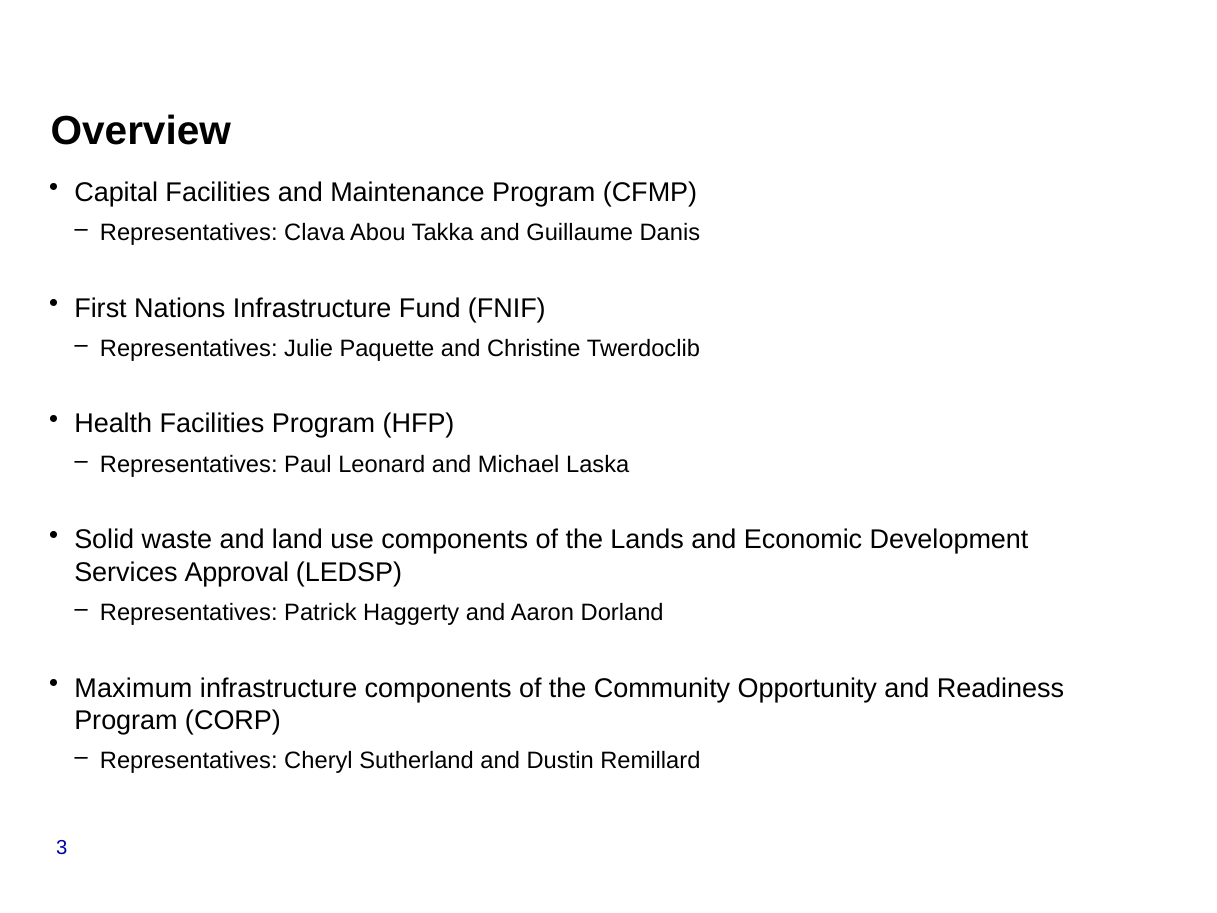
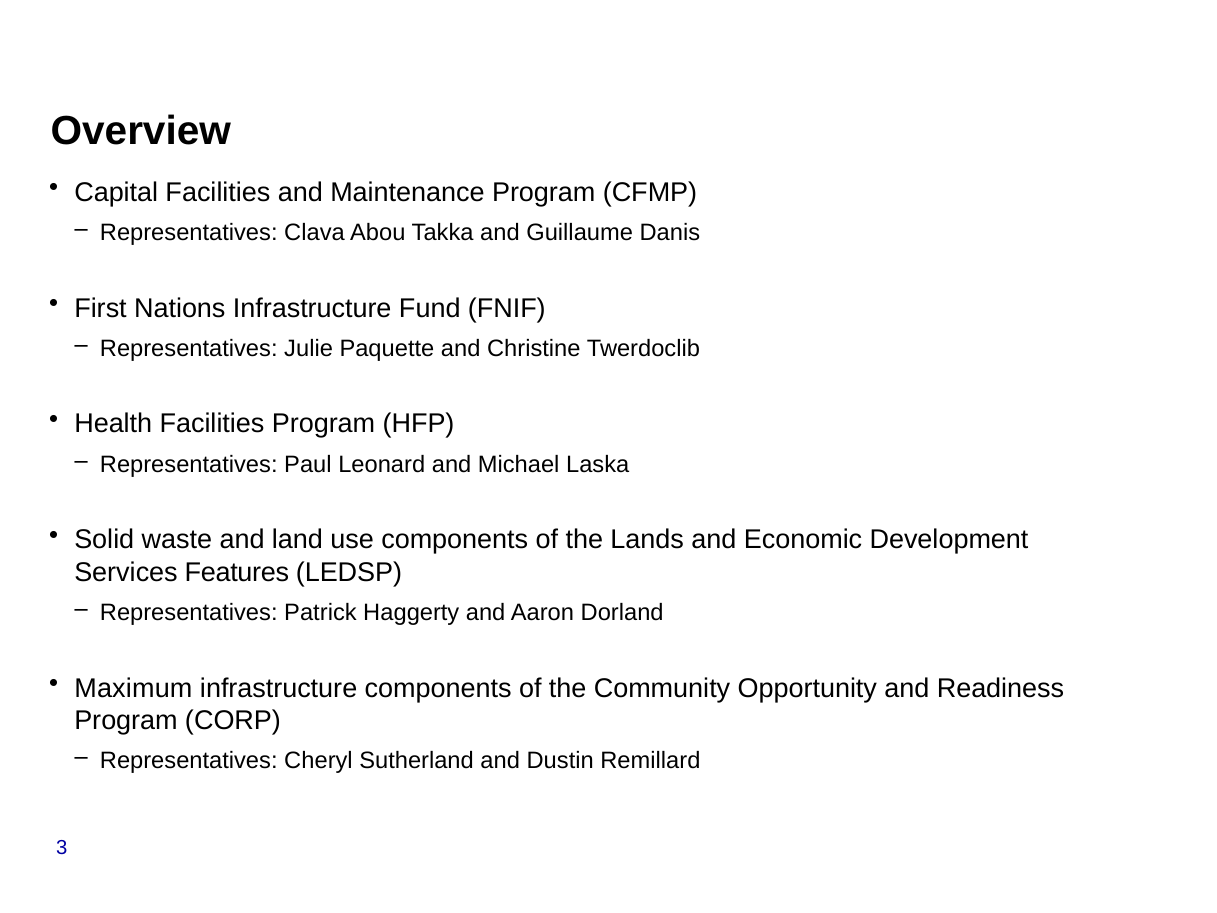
Approval: Approval -> Features (237, 572)
